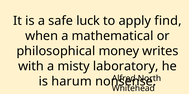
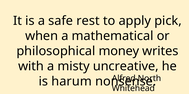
luck: luck -> rest (88, 21)
find: find -> pick (168, 21)
laboratory: laboratory -> uncreative (126, 67)
